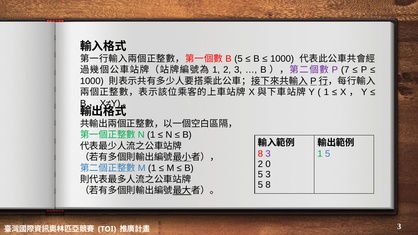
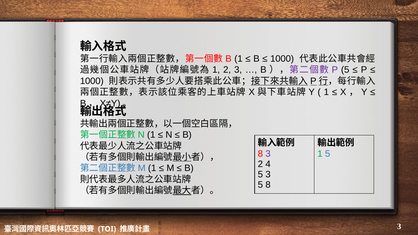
B 5: 5 -> 1 (239, 59)
P 7: 7 -> 5 (345, 70)
0: 0 -> 4 (268, 164)
